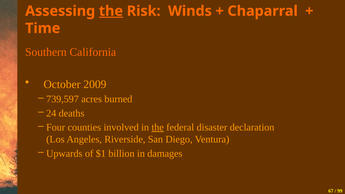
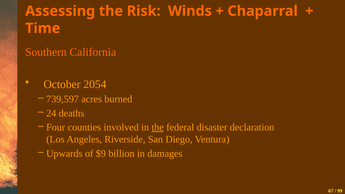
the underline: present -> none (111, 11)
2009: 2009 -> 2054 (95, 84)
$1: $1 -> $9 (101, 154)
